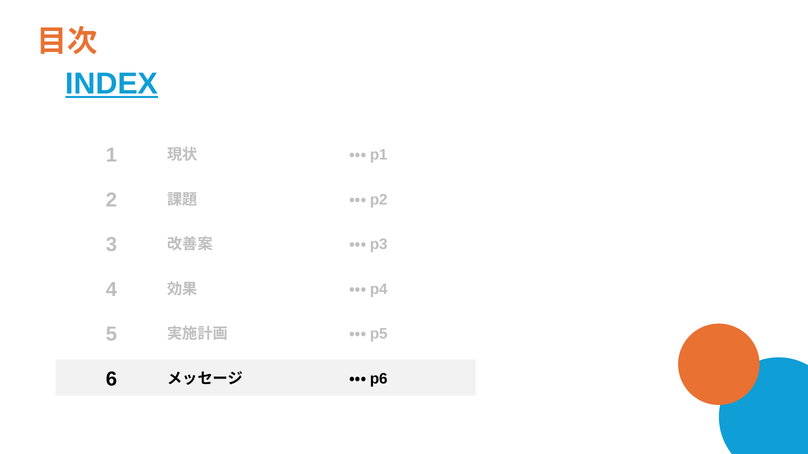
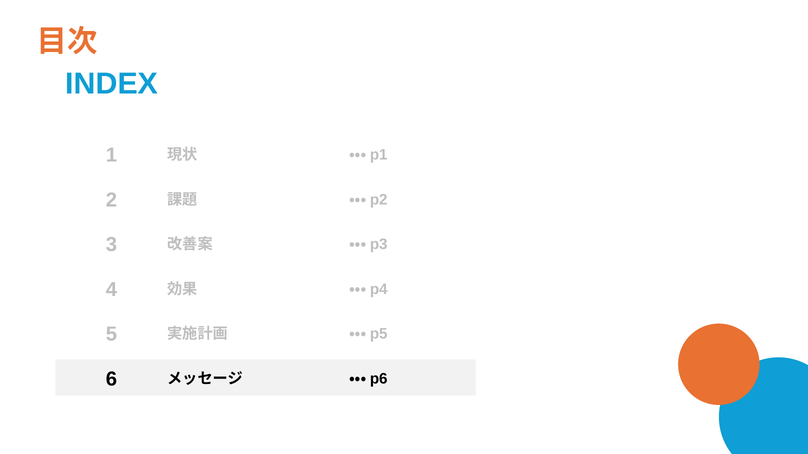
INDEX underline: present -> none (112, 84)
